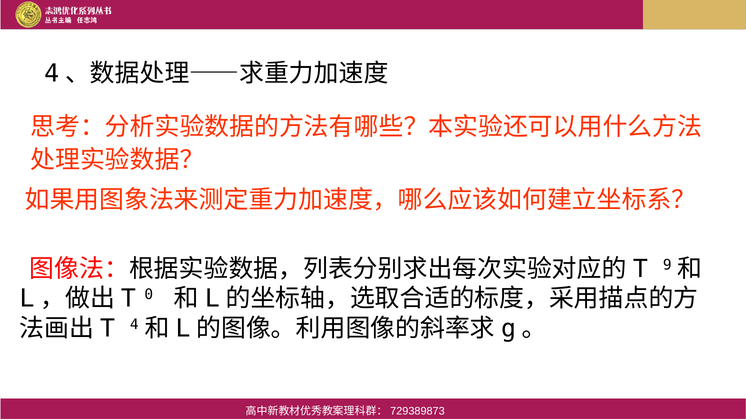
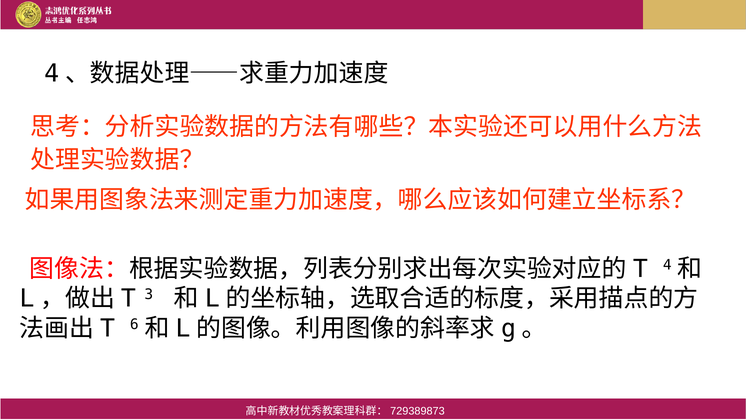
9: 9 -> 4 (667, 265)
0: 0 -> 3 (149, 294)
4: 4 -> 6 (134, 324)
